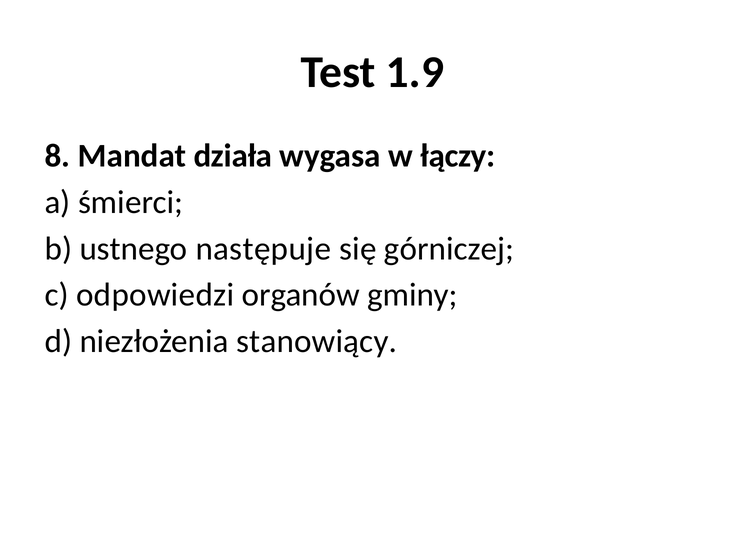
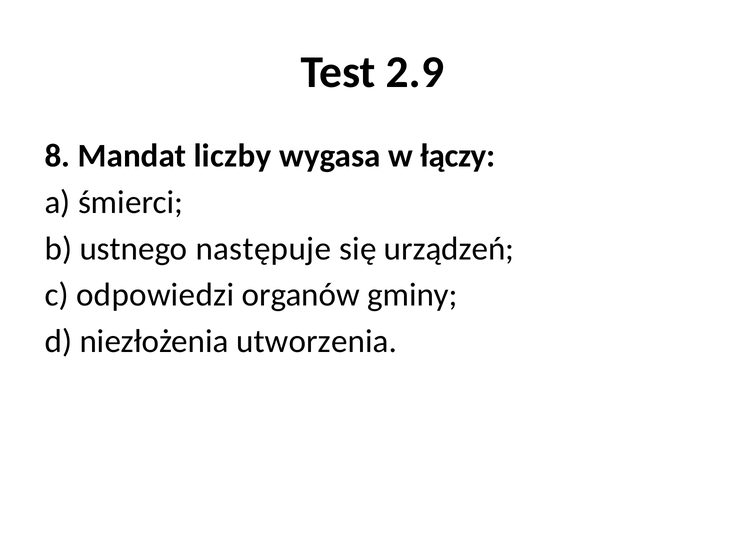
1.9: 1.9 -> 2.9 (415, 72)
działa: działa -> liczby (233, 156)
górniczej: górniczej -> urządzeń (449, 249)
stanowiący: stanowiący -> utworzenia (317, 342)
